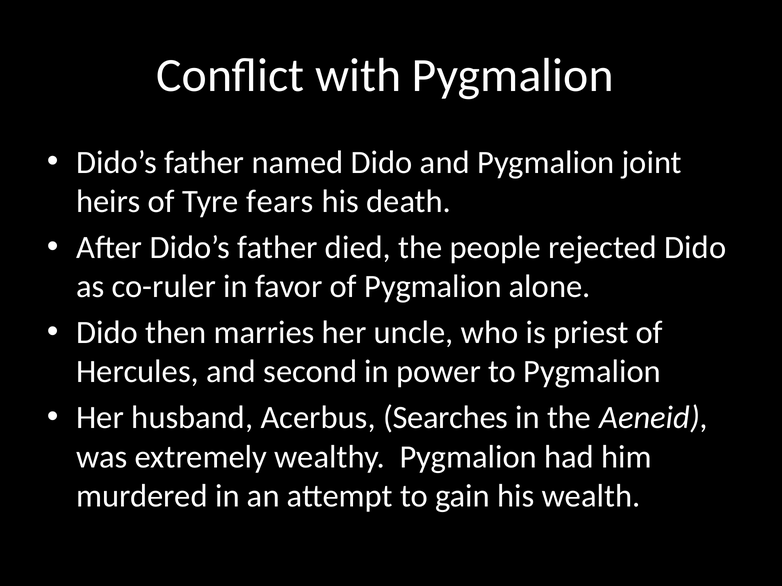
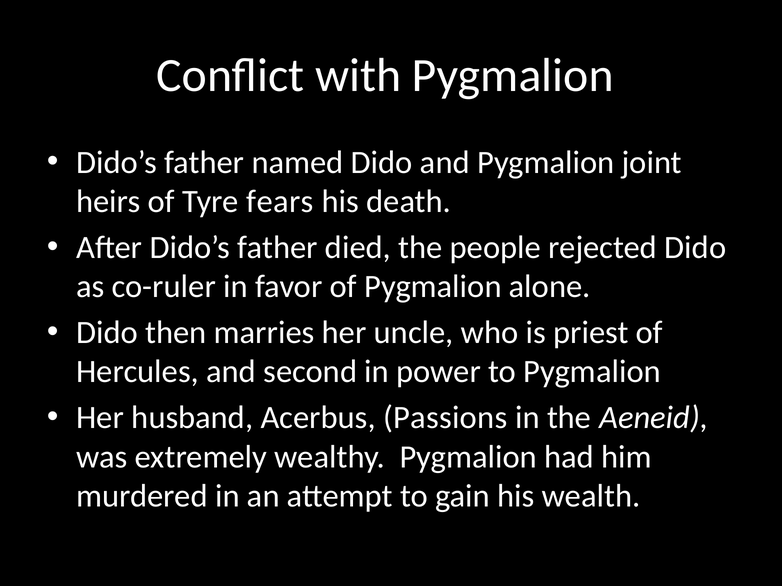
Searches: Searches -> Passions (445, 418)
